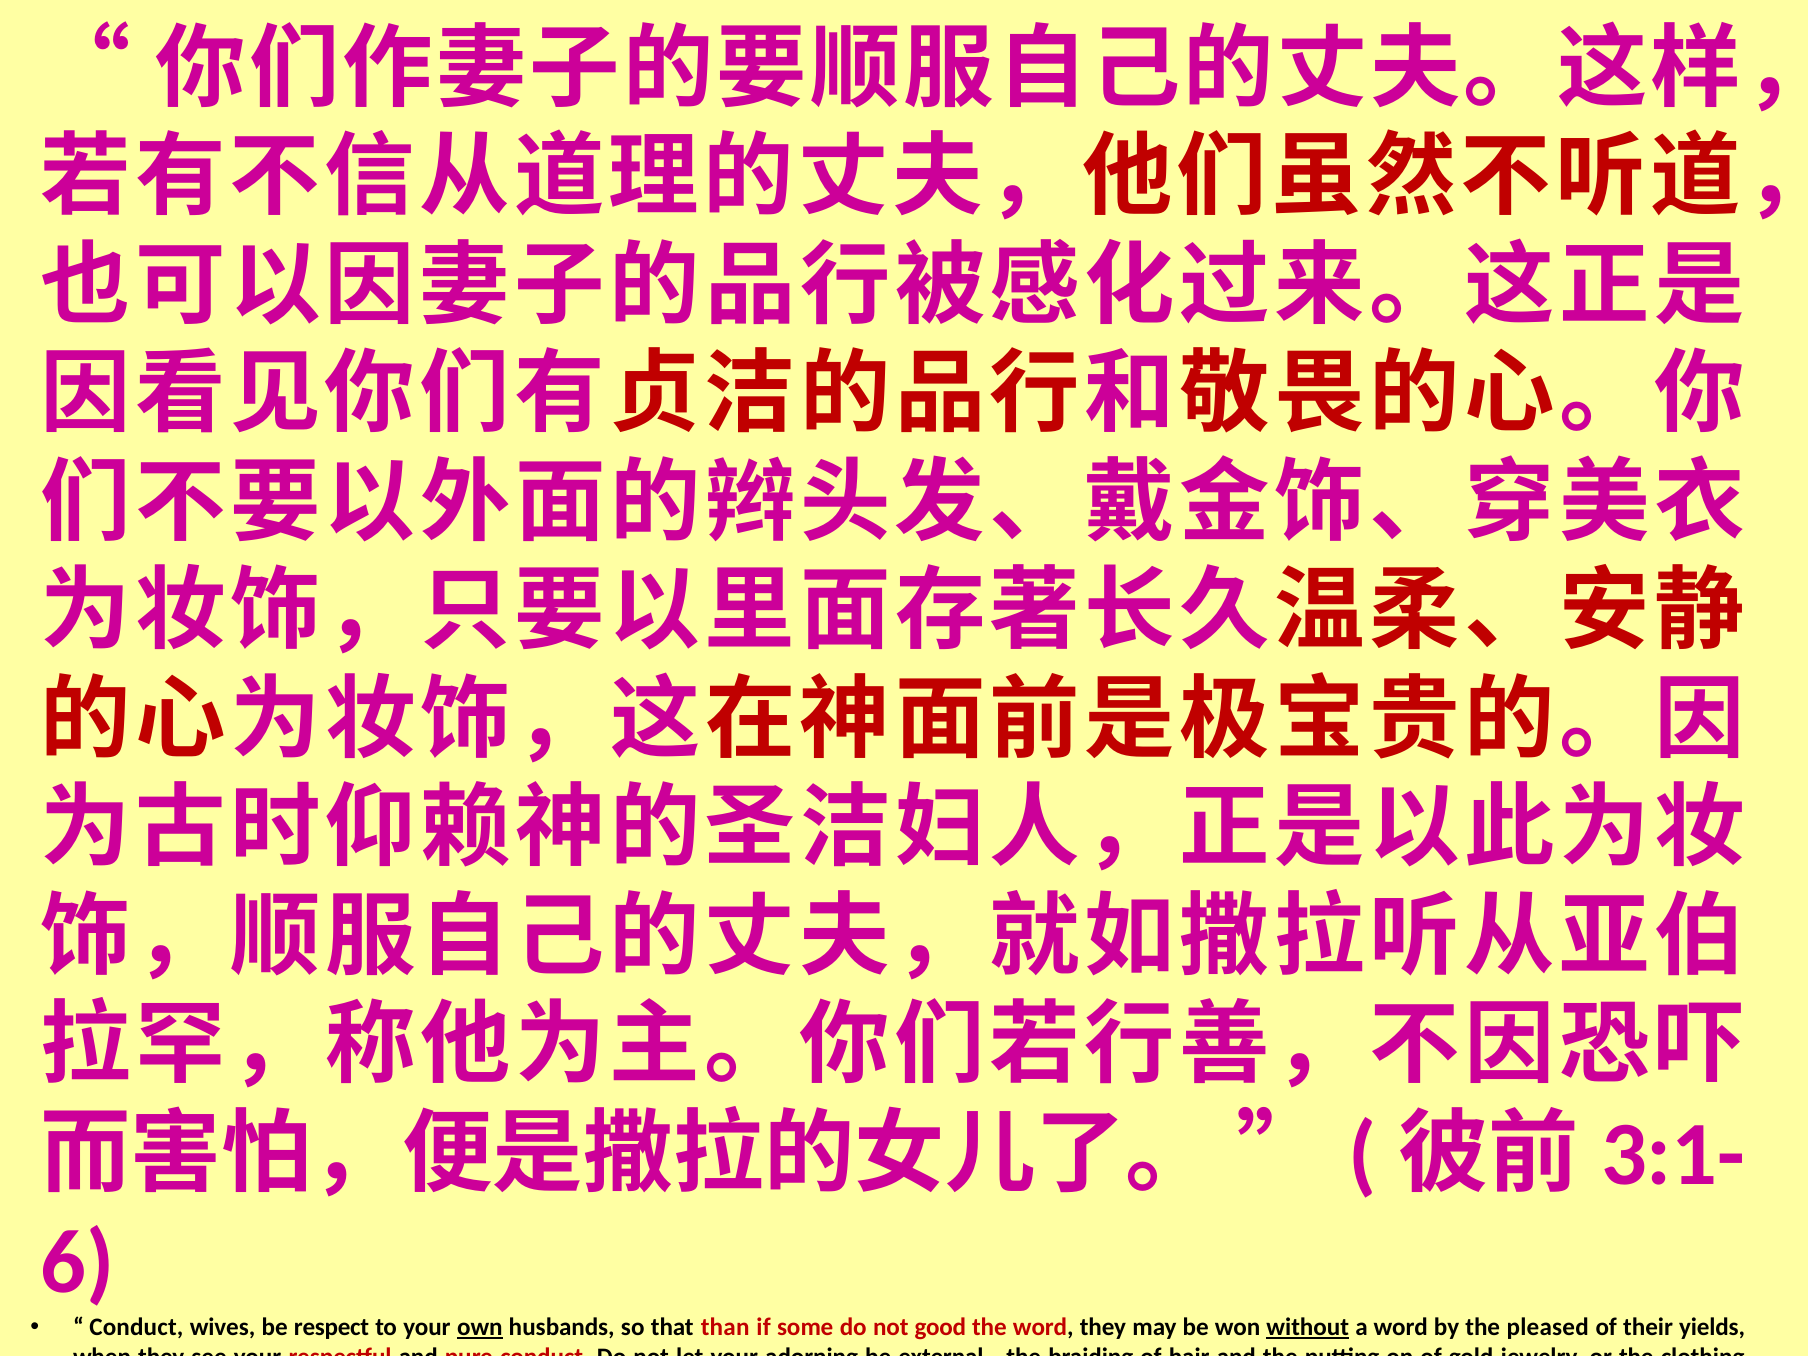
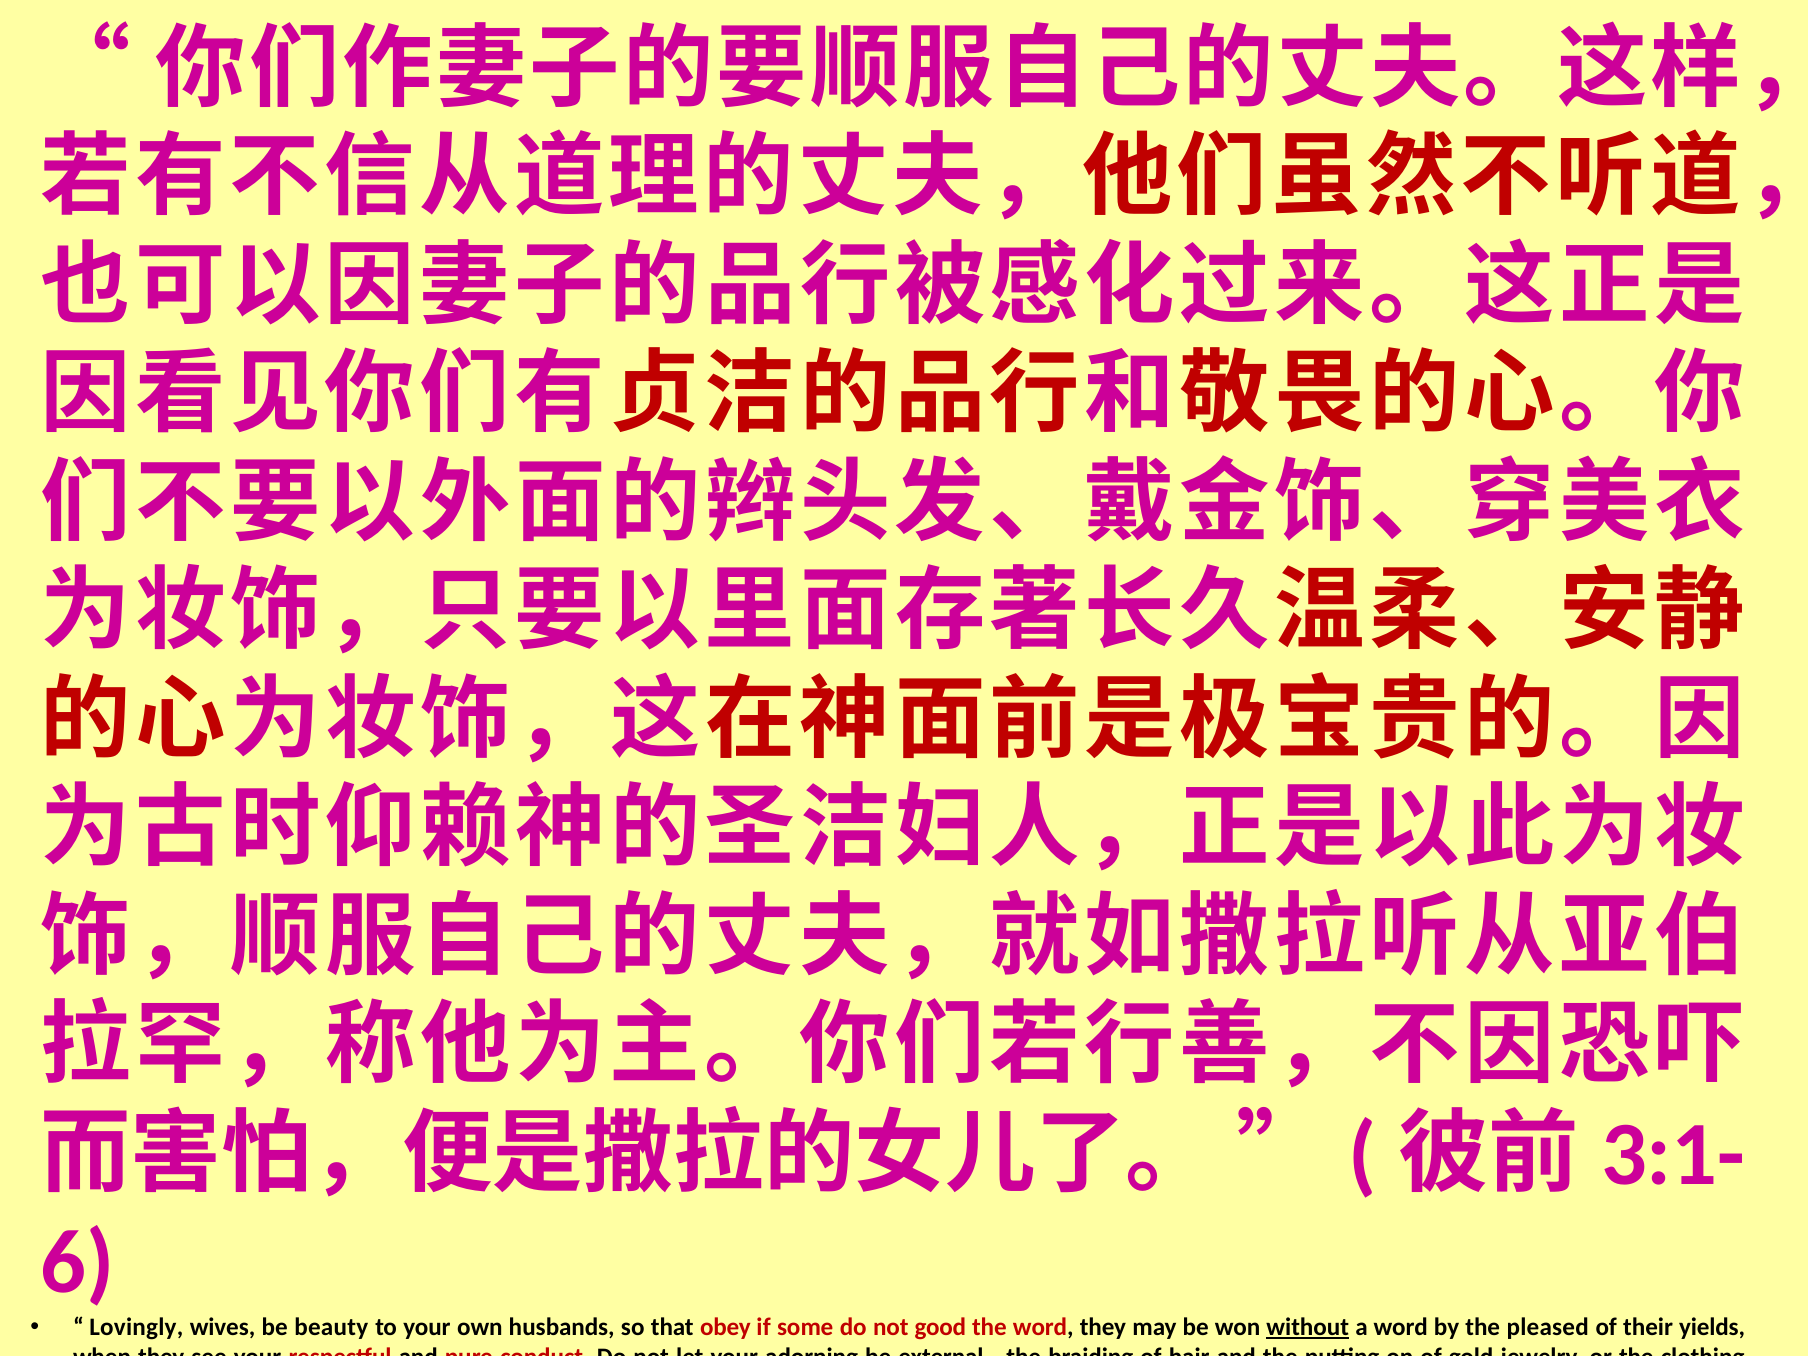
Conduct: Conduct -> Lovingly (136, 1327)
be respect: respect -> beauty (331, 1327)
own underline: present -> none (480, 1327)
than: than -> obey (725, 1327)
